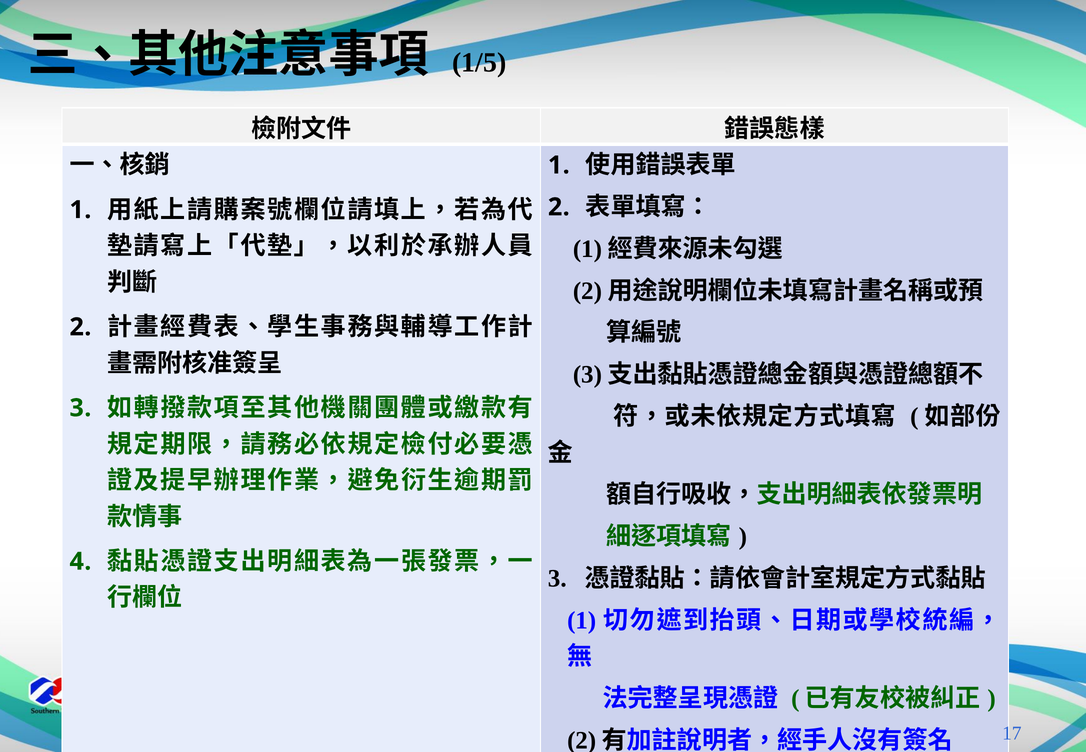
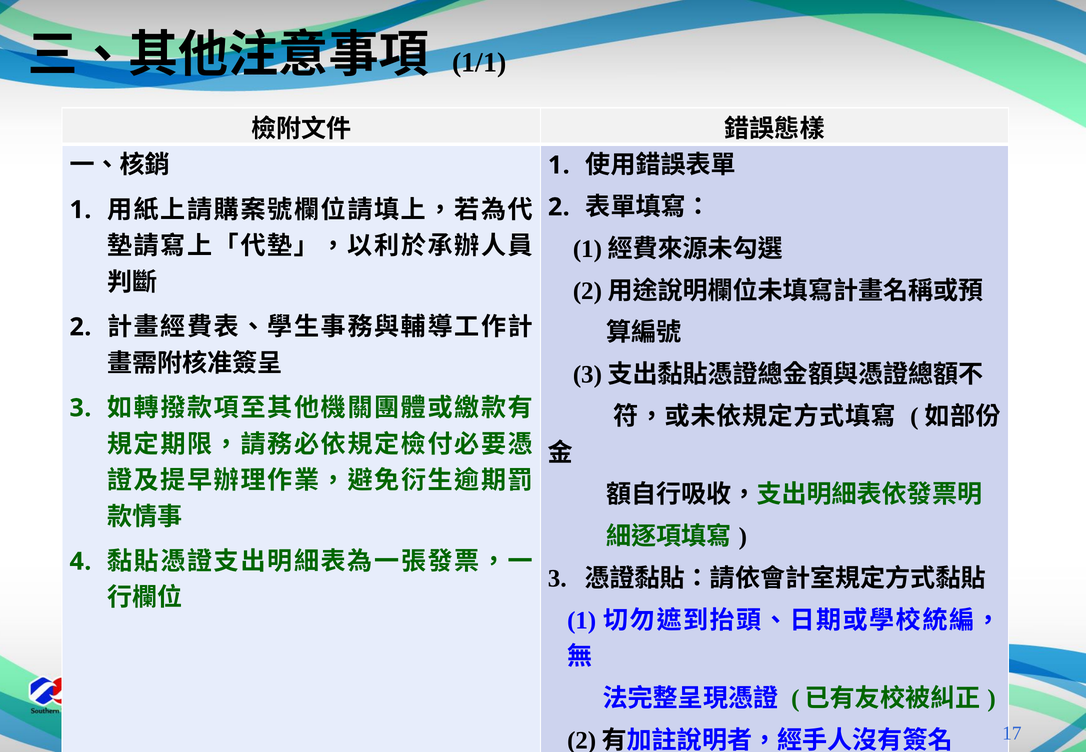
1/5: 1/5 -> 1/1 (479, 63)
